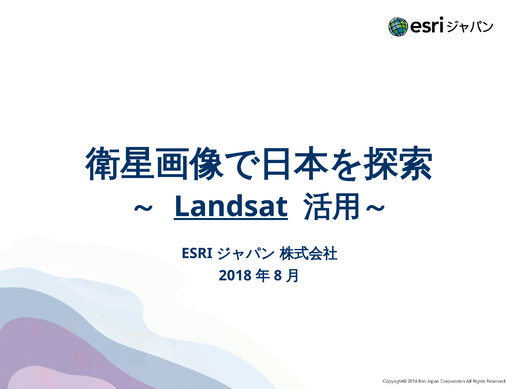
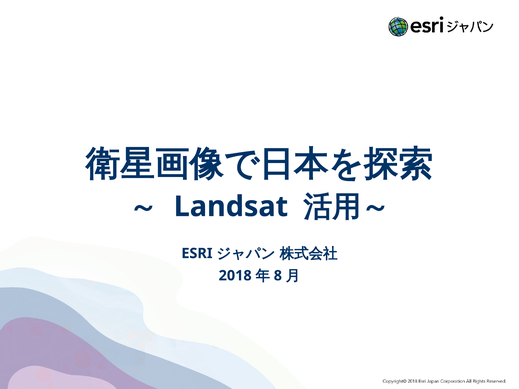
Landsat underline: present -> none (231, 207)
